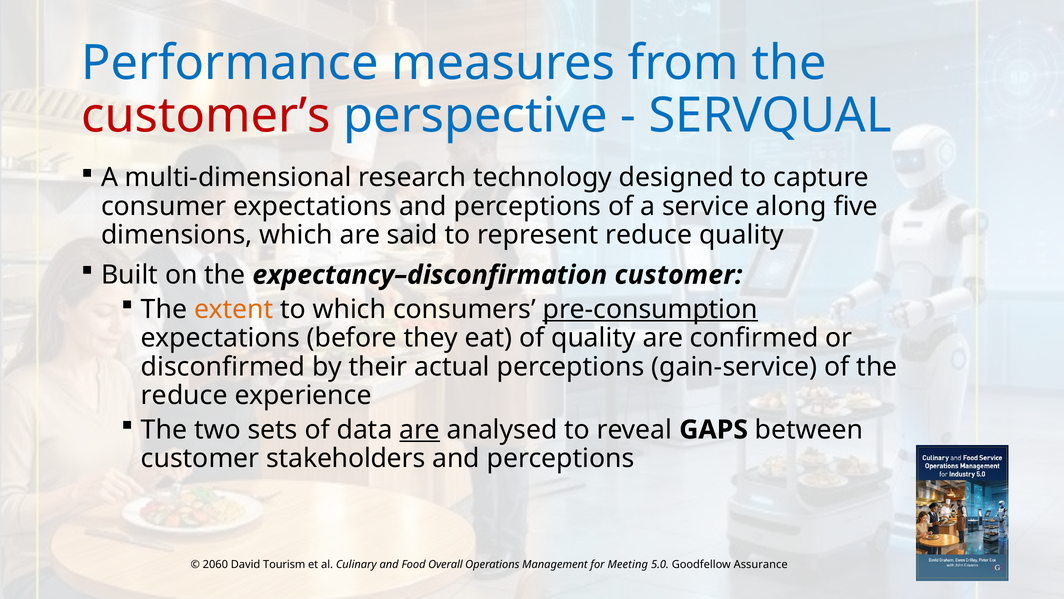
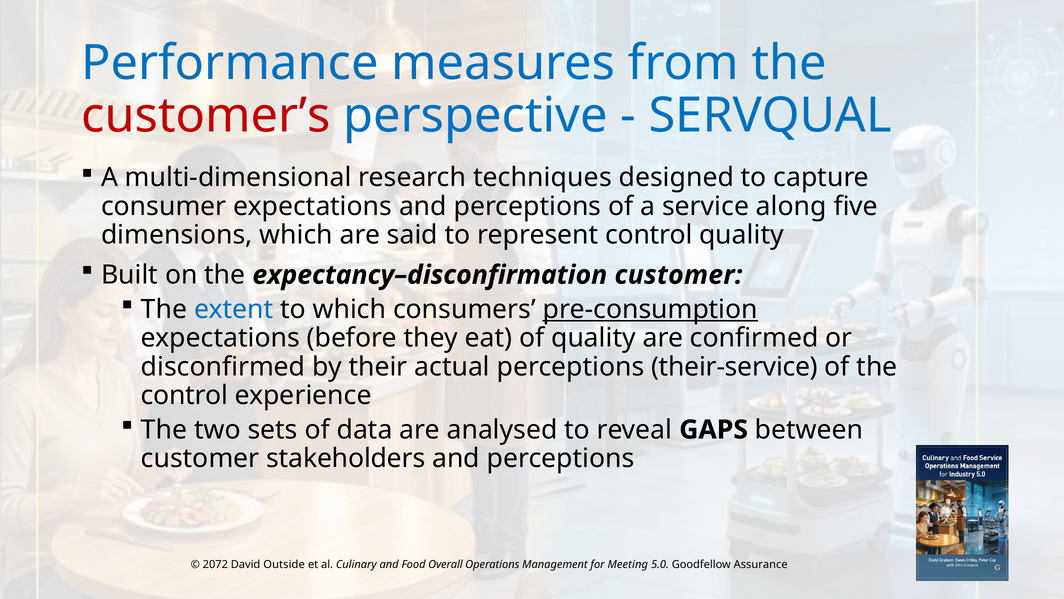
technology: technology -> techniques (542, 178)
represent reduce: reduce -> control (649, 235)
extent colour: orange -> blue (234, 309)
gain-service: gain-service -> their-service (735, 366)
reduce: reduce -> control (185, 395)
are underline: present -> none (420, 429)
2060: 2060 -> 2072 (215, 564)
Tourism: Tourism -> Outside (284, 564)
